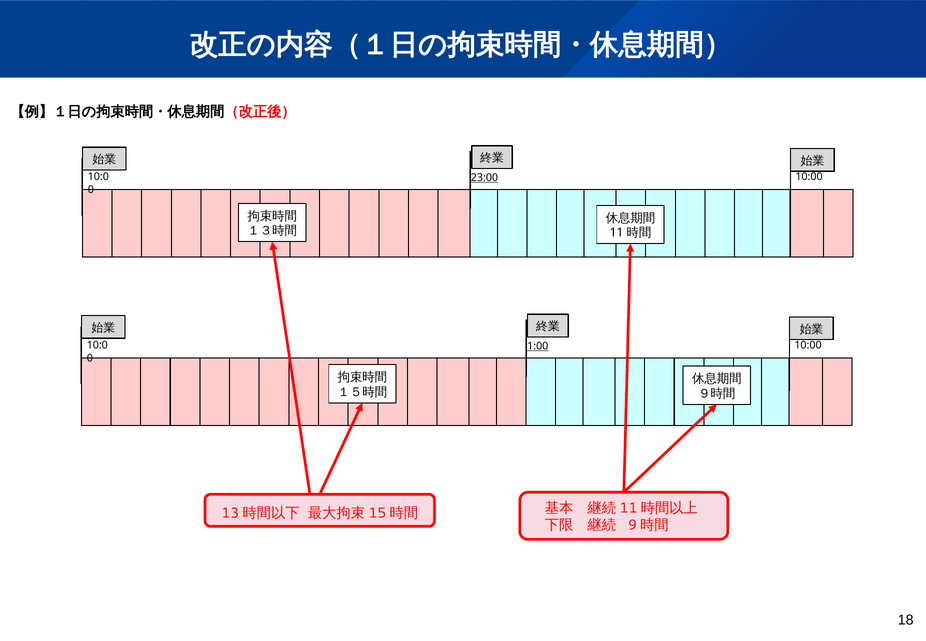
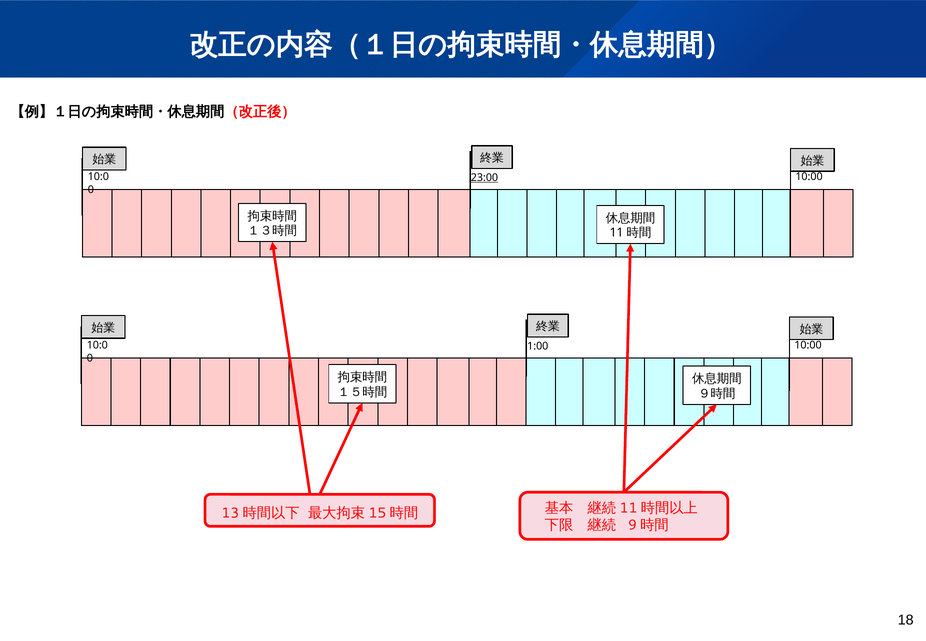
1:00 underline: present -> none (538, 346)
